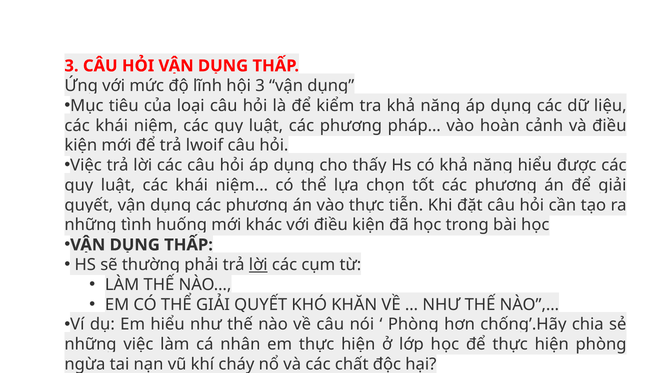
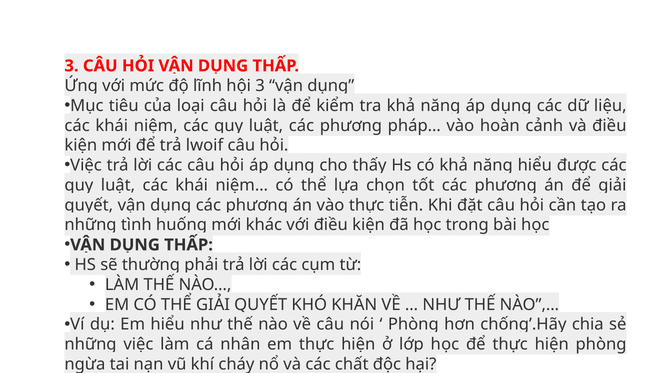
lời underline: present -> none (258, 265)
